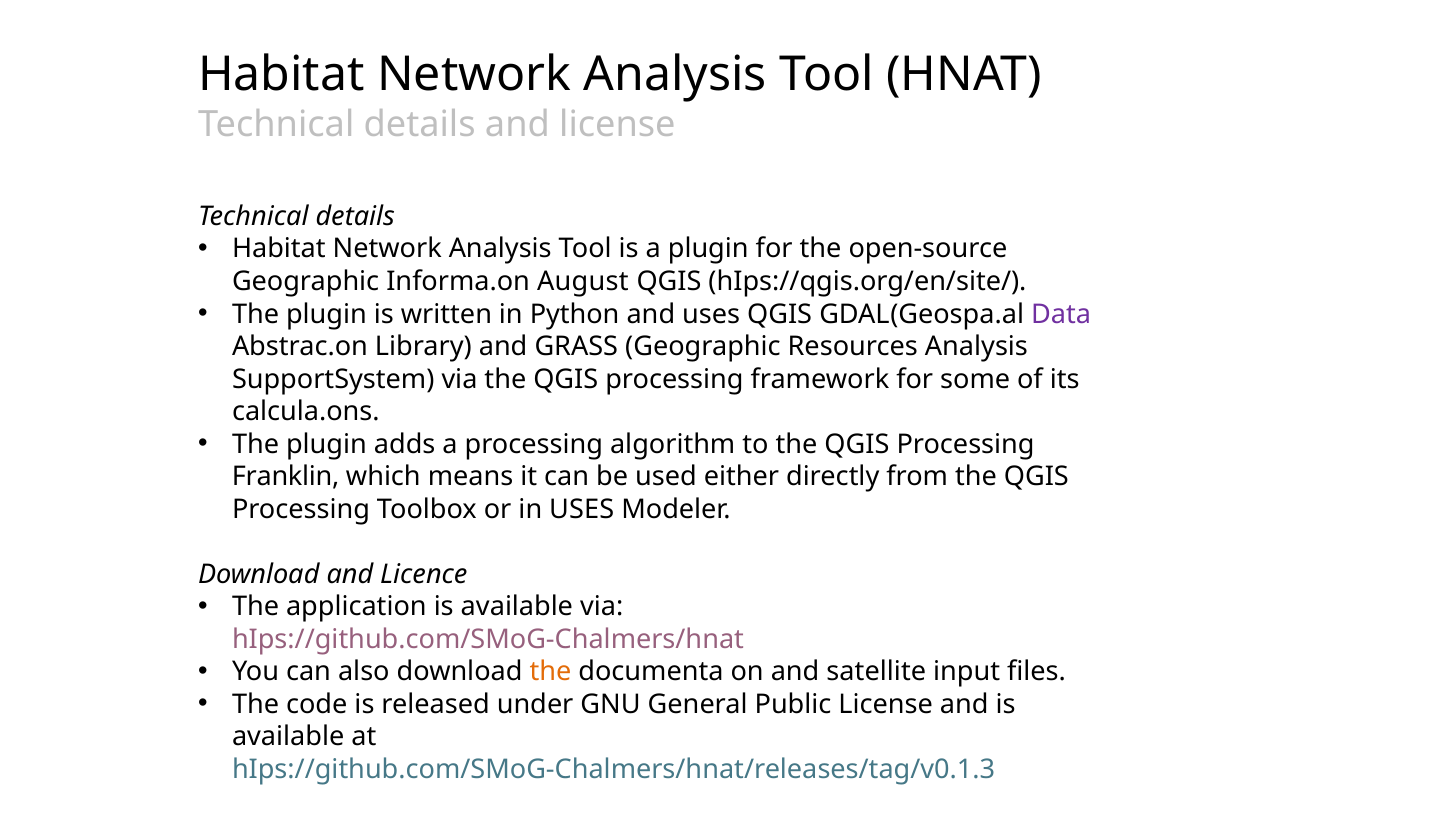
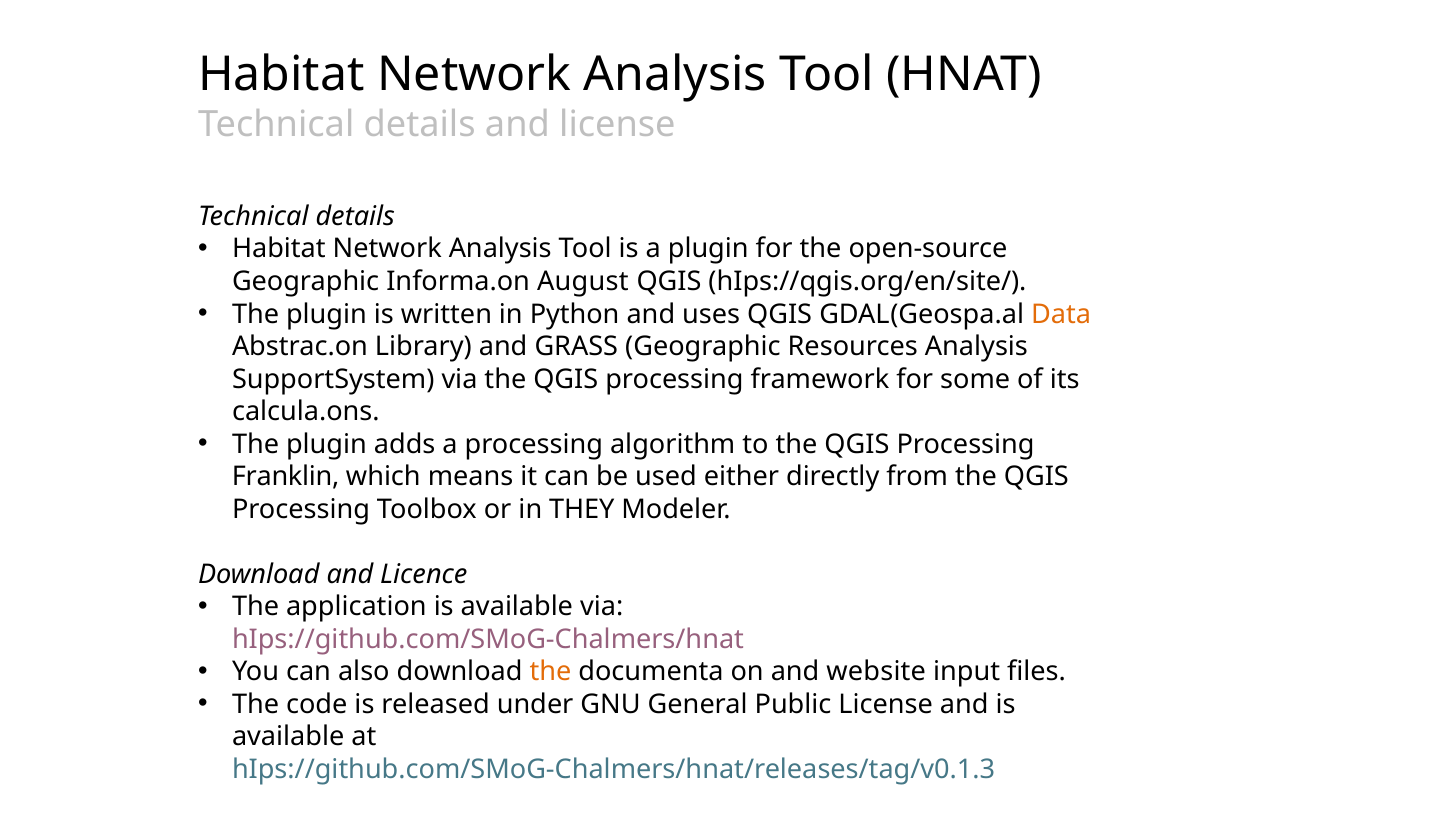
Data colour: purple -> orange (1061, 314)
in USES: USES -> THEY (582, 509)
satellite: satellite -> website (876, 672)
